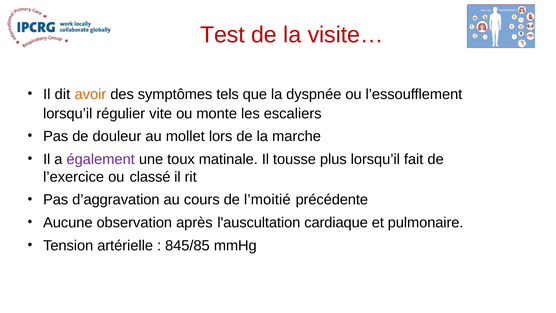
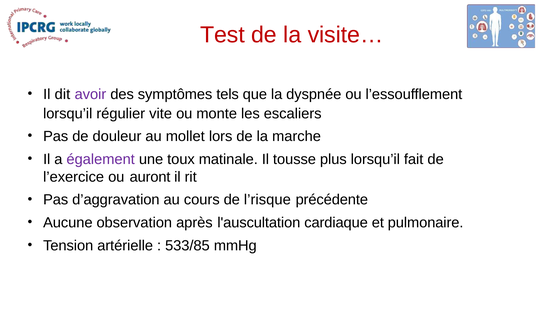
avoir colour: orange -> purple (90, 94)
classé: classé -> auront (150, 177)
l’moitié: l’moitié -> l’risque (267, 200)
845/85: 845/85 -> 533/85 (187, 246)
